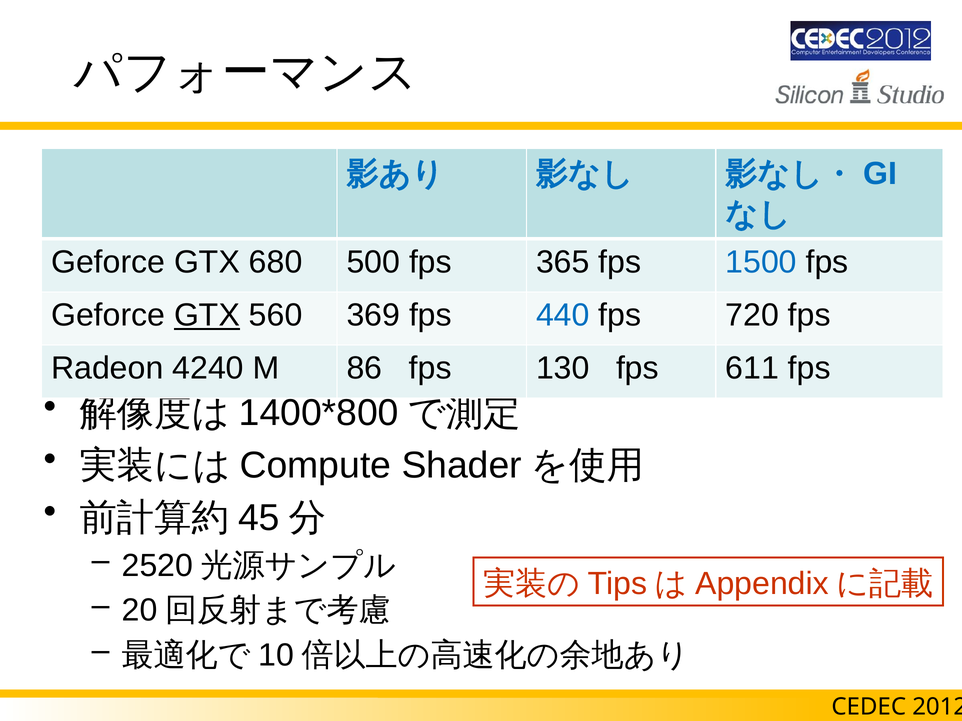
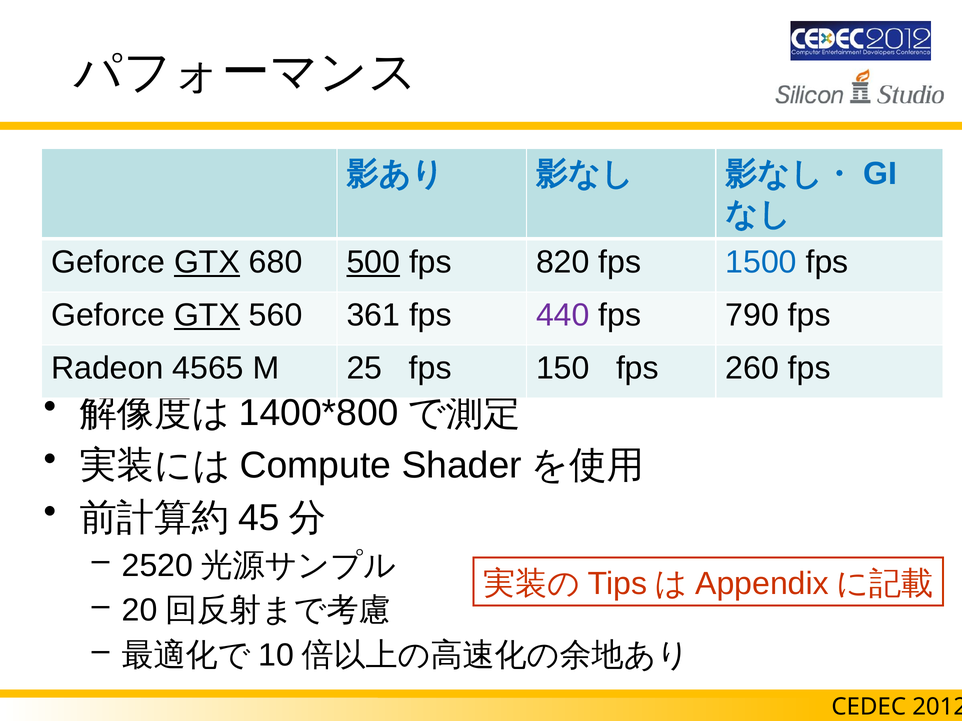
GTX underline: none -> present (207, 262)
500 underline: none -> present (373, 262)
365: 365 -> 820 (563, 262)
369: 369 -> 361 (373, 315)
440 colour: blue -> purple (563, 315)
720: 720 -> 790 (752, 315)
4240: 4240 -> 4565 (208, 368)
86: 86 -> 25 (364, 368)
130: 130 -> 150 (563, 368)
611: 611 -> 260 (752, 368)
